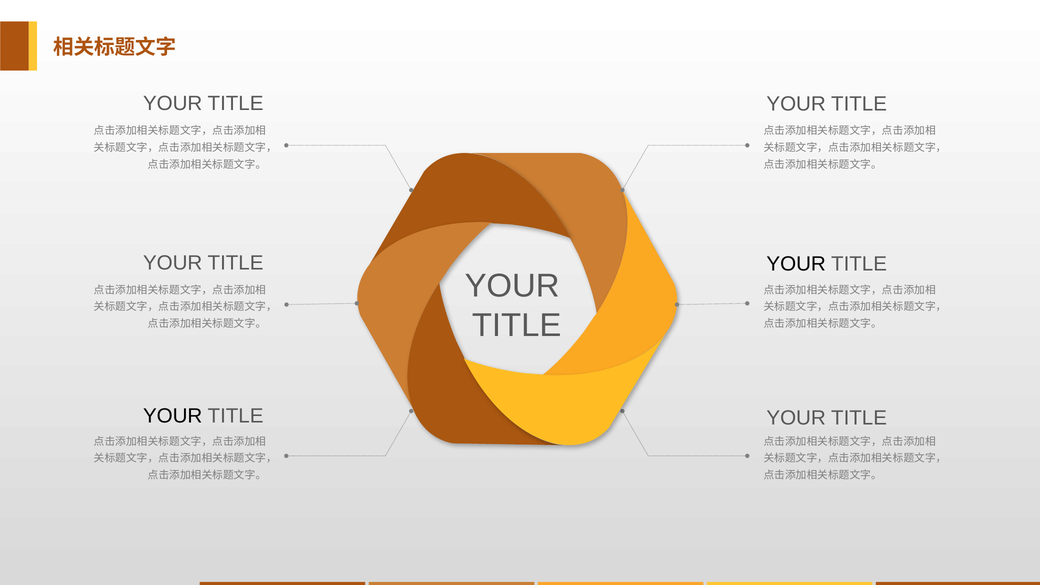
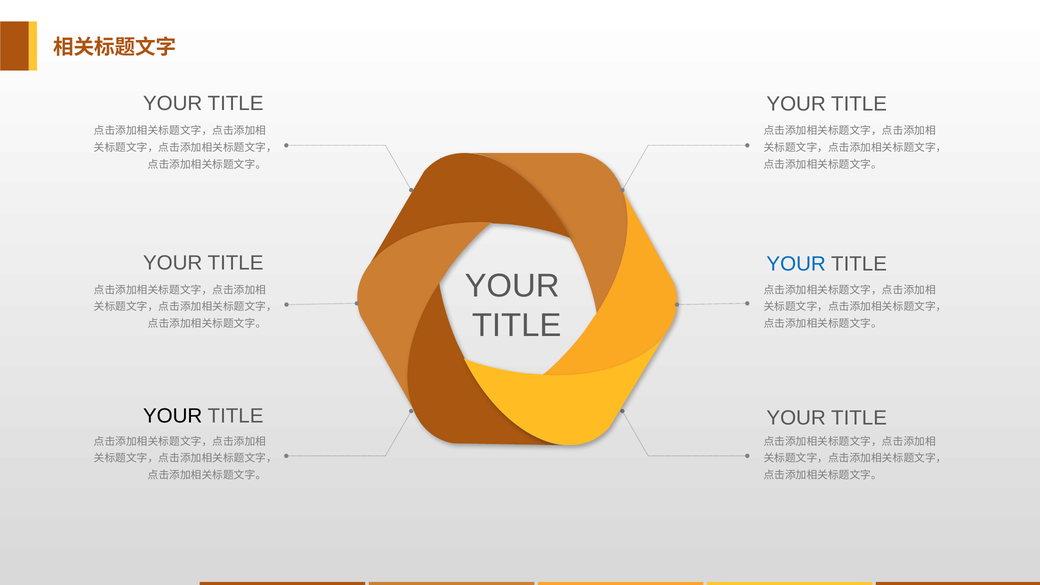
YOUR colour: black -> blue (796, 264)
